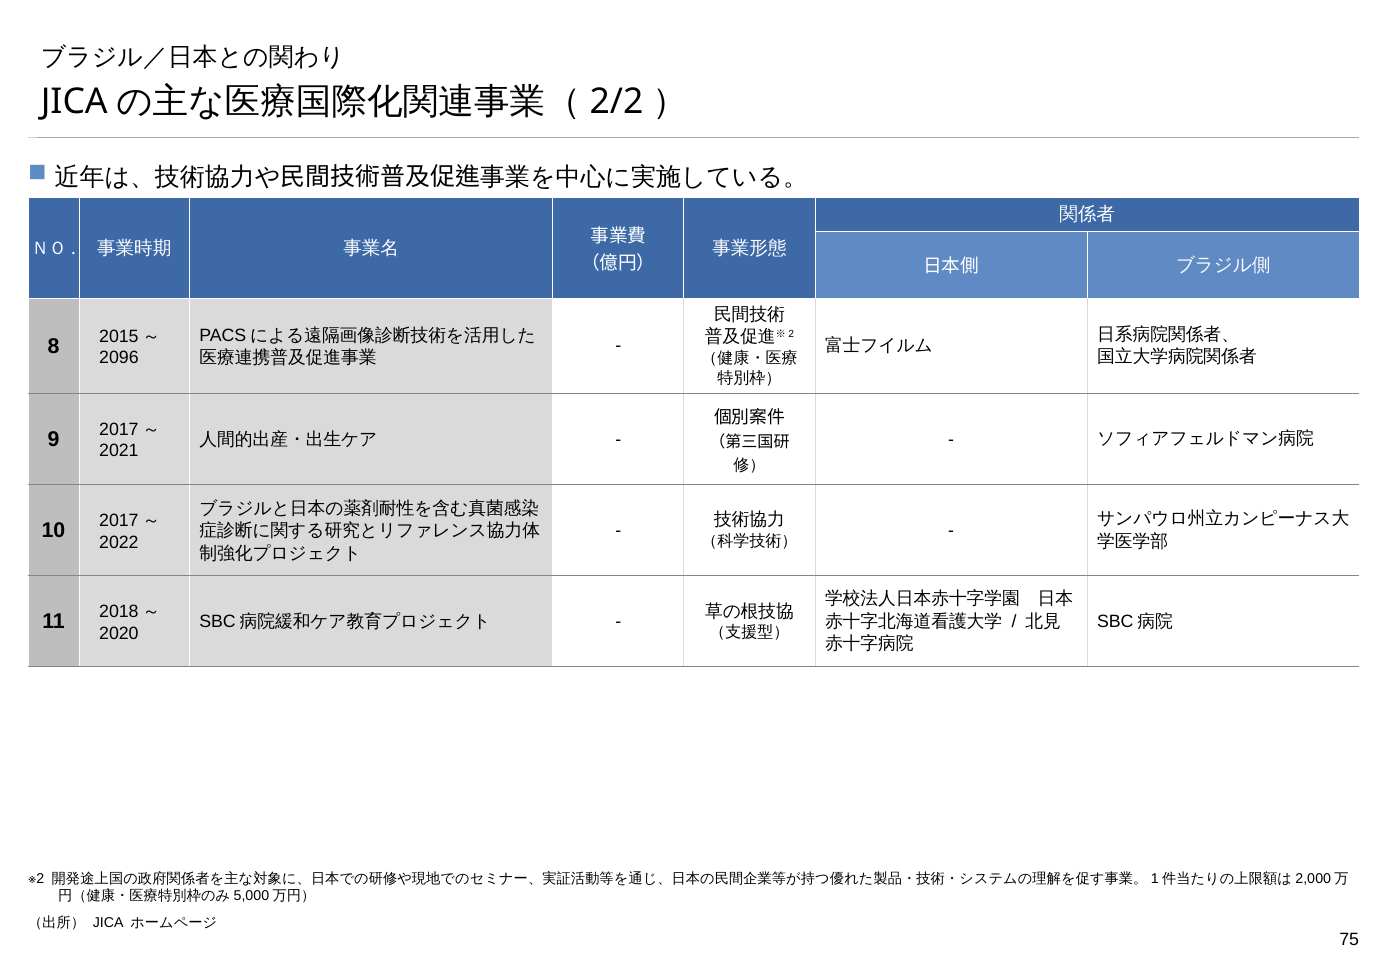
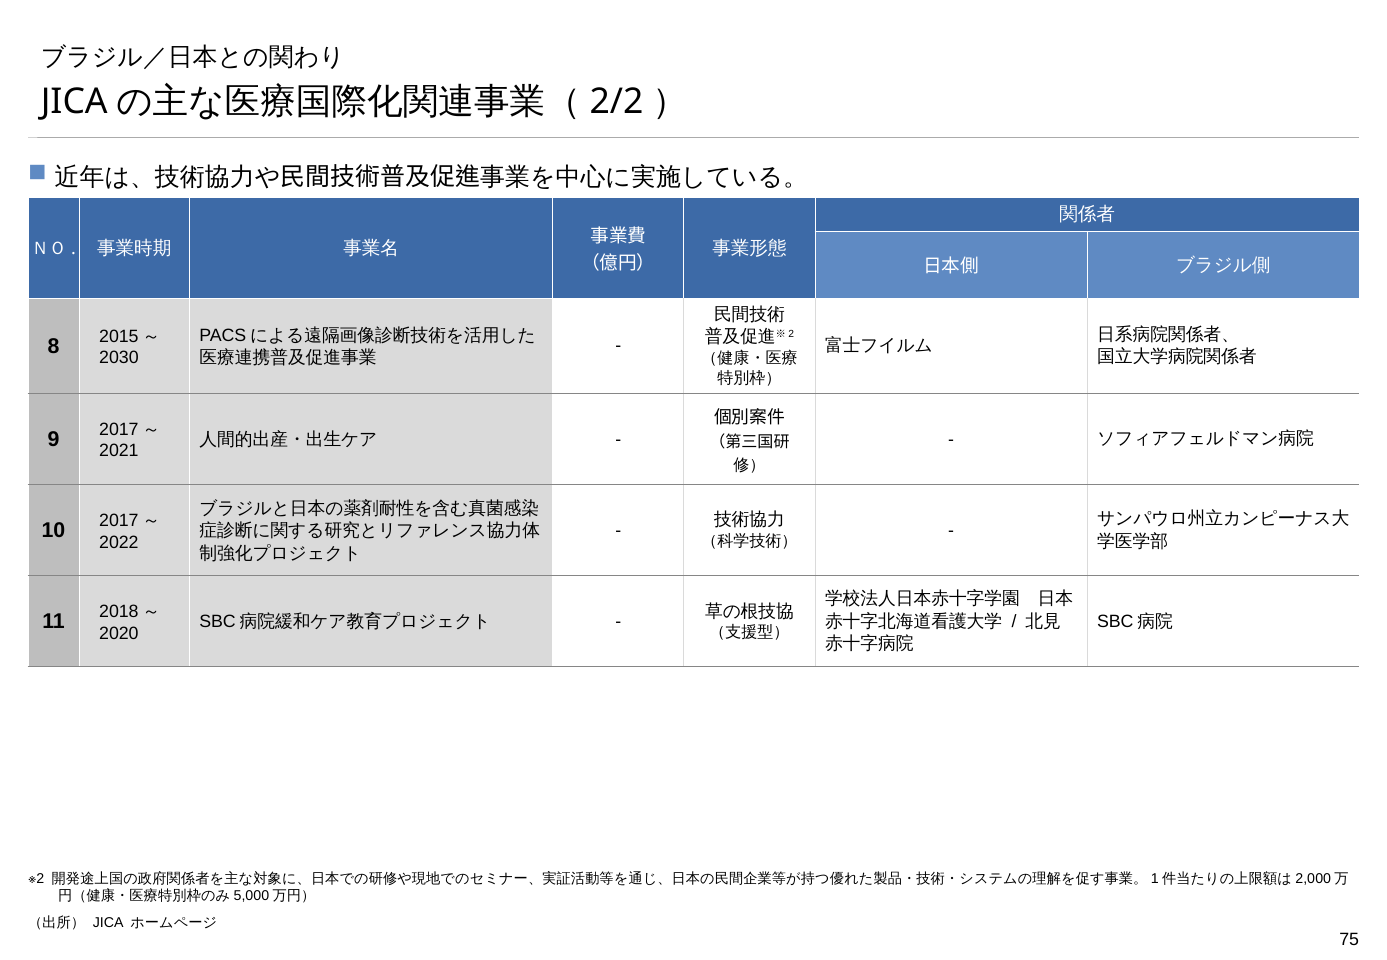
2096: 2096 -> 2030 (119, 358)
